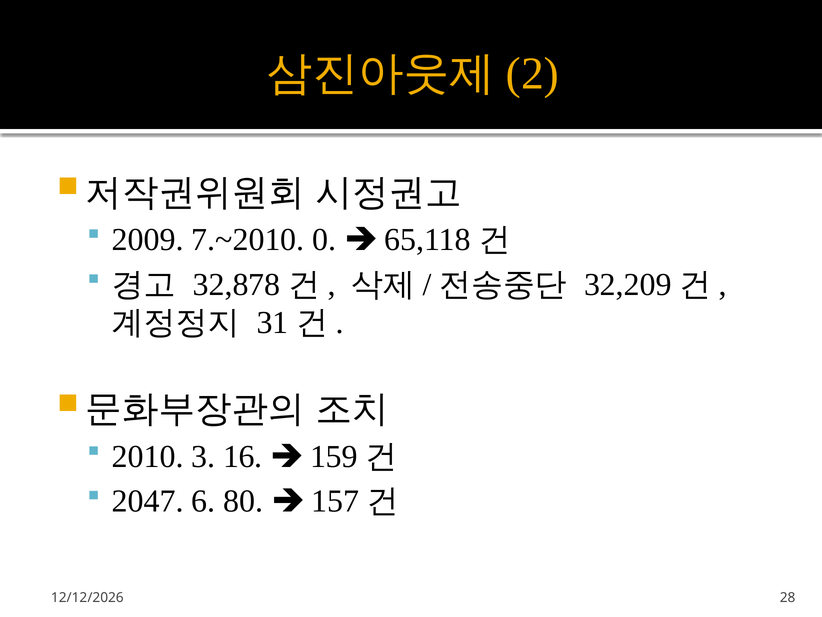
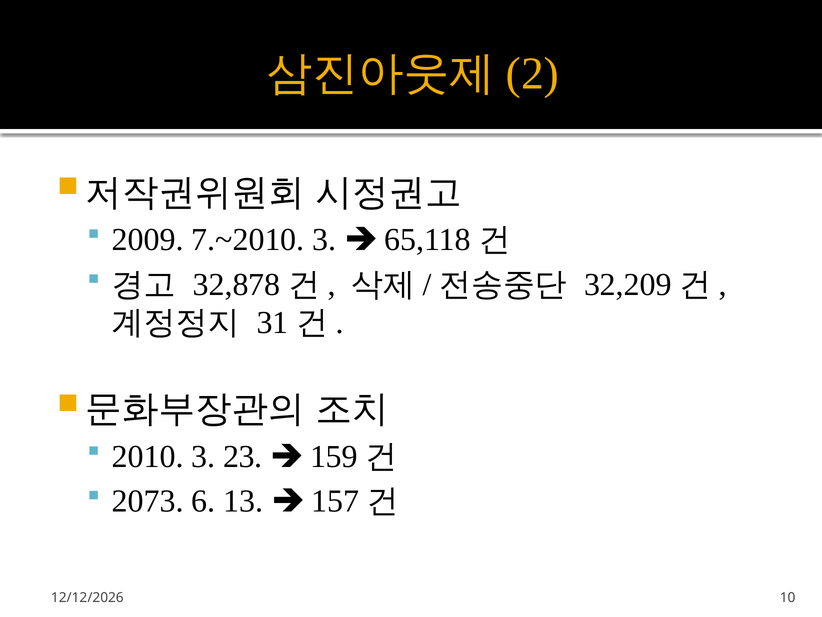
7.~2010 0: 0 -> 3 (324, 239)
16: 16 -> 23 (243, 456)
2047: 2047 -> 2073 (148, 501)
80: 80 -> 13 (243, 501)
28: 28 -> 10 (788, 597)
